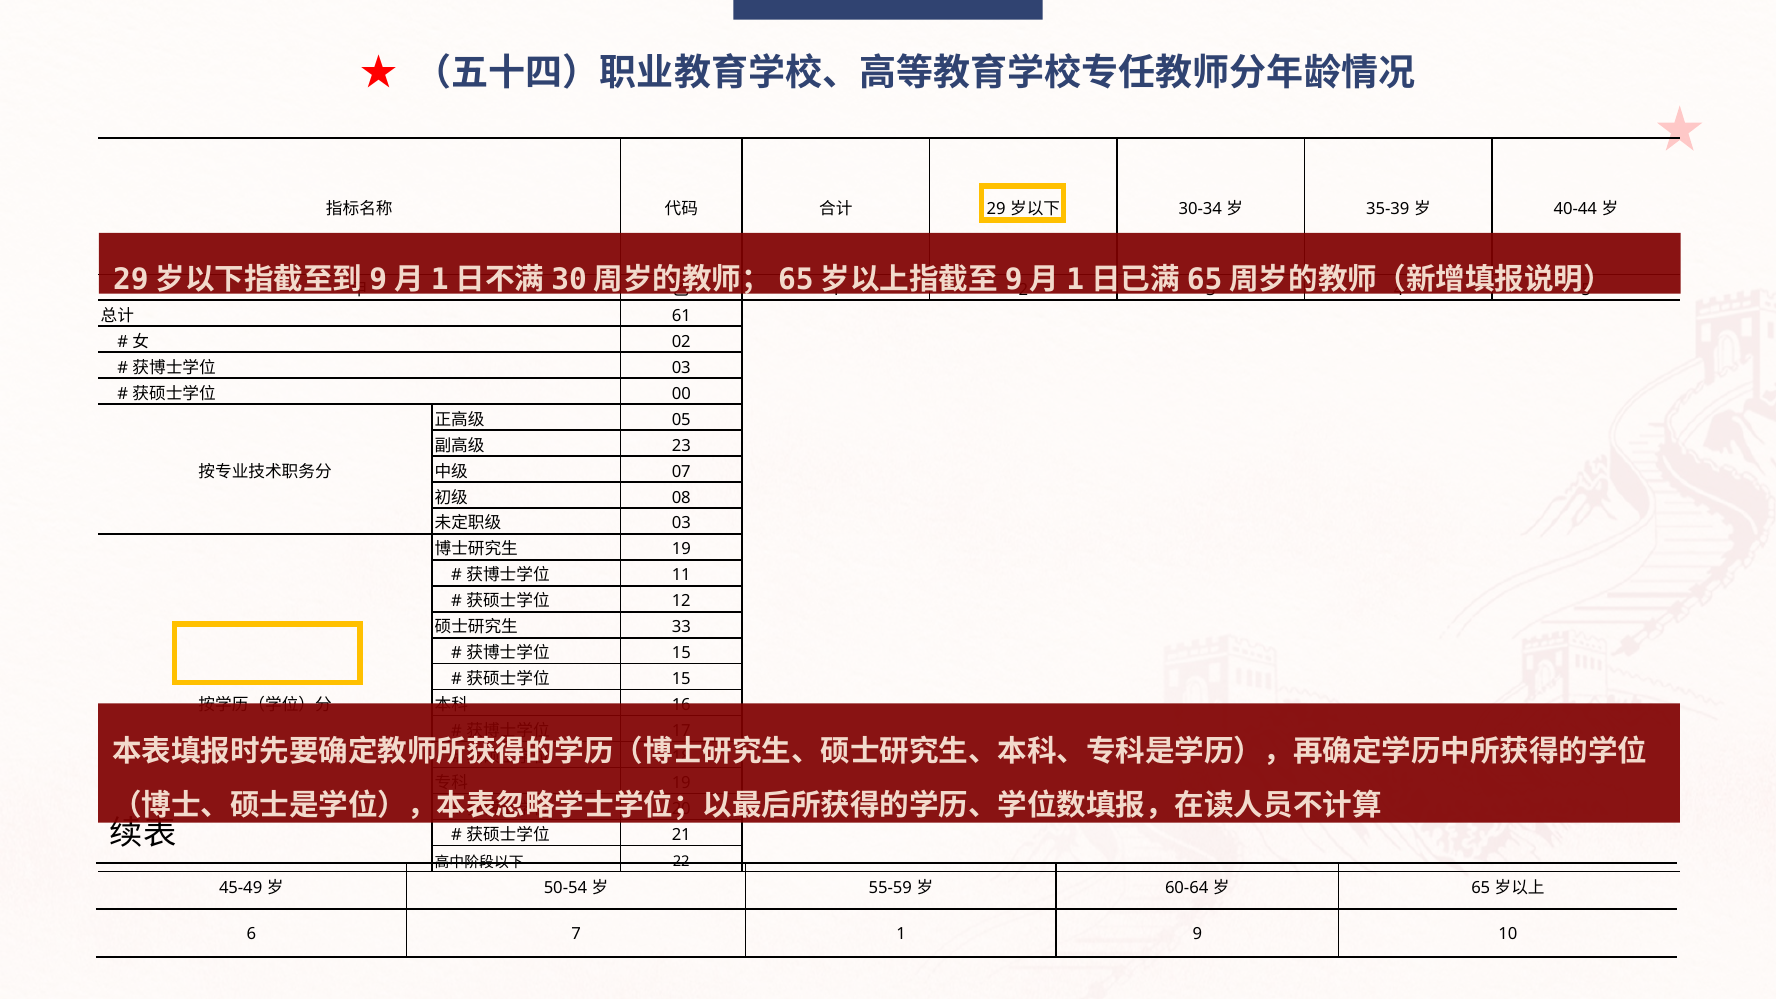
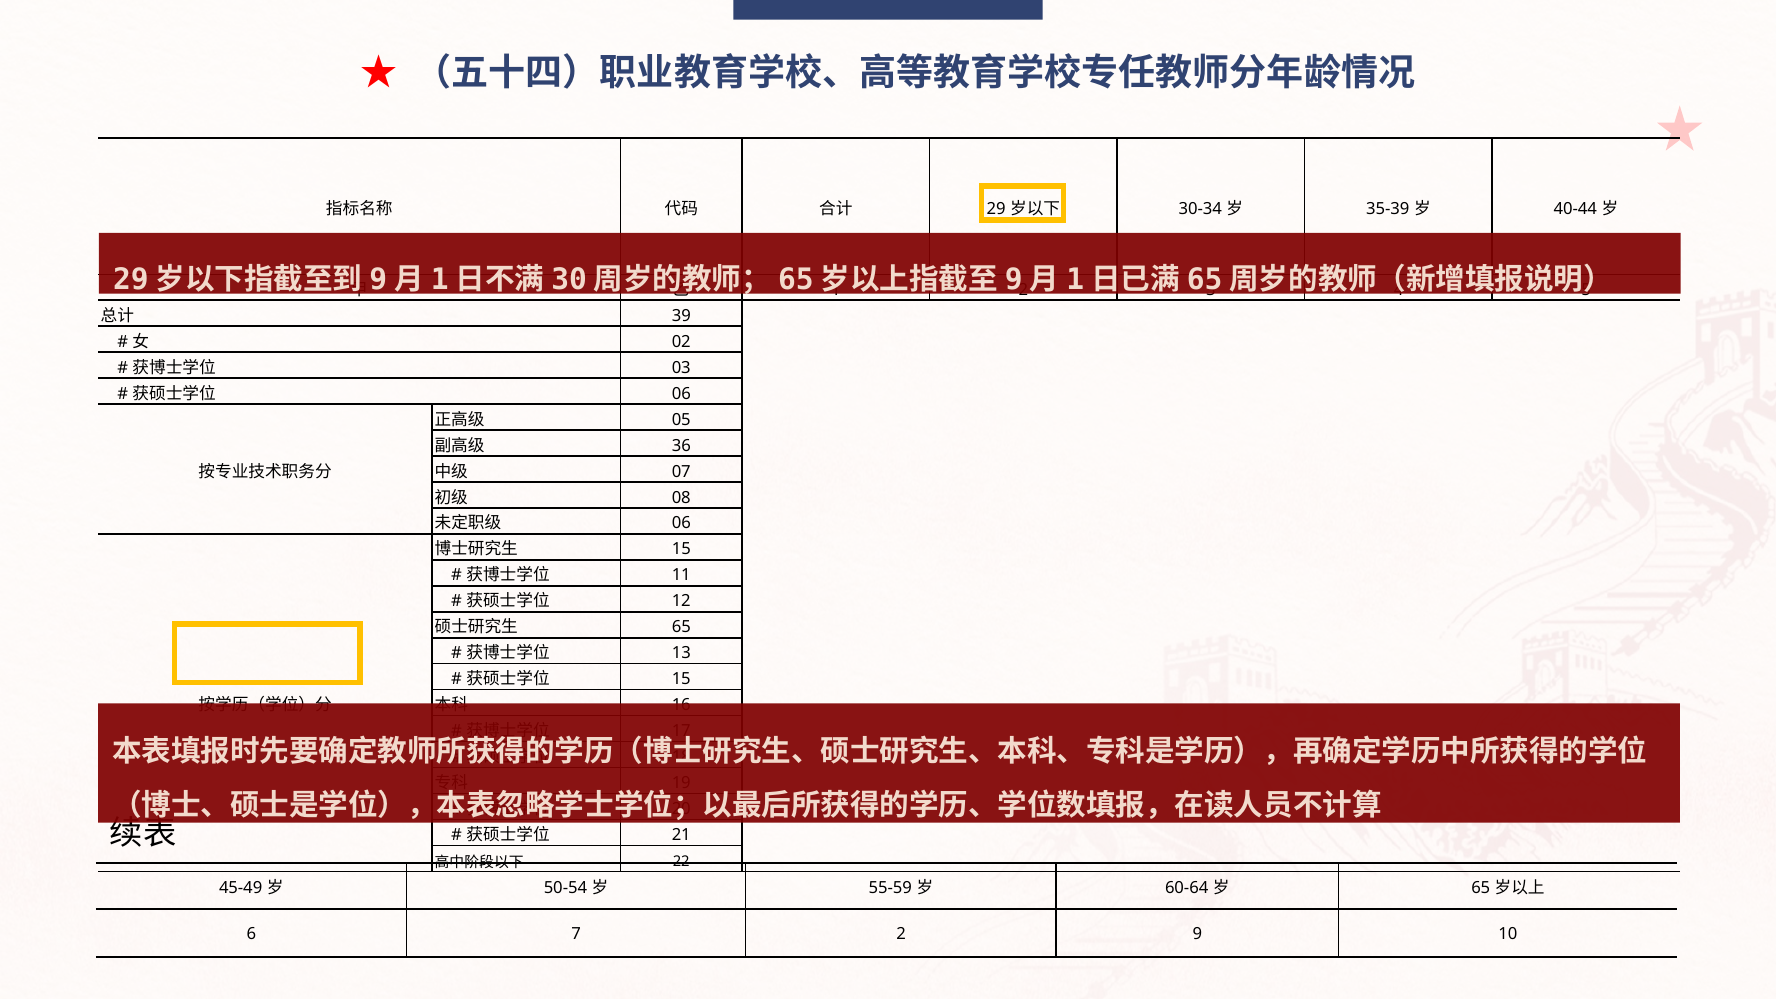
61: 61 -> 39 (681, 316)
00: 00 -> 06 (681, 394)
23: 23 -> 36 (681, 446)
03: 03 -> 06 (681, 523)
19: 19 -> 15 (681, 549)
33: 33 -> 65 (681, 627)
15: 15 -> 13 (681, 653)
7 1: 1 -> 2 (901, 934)
